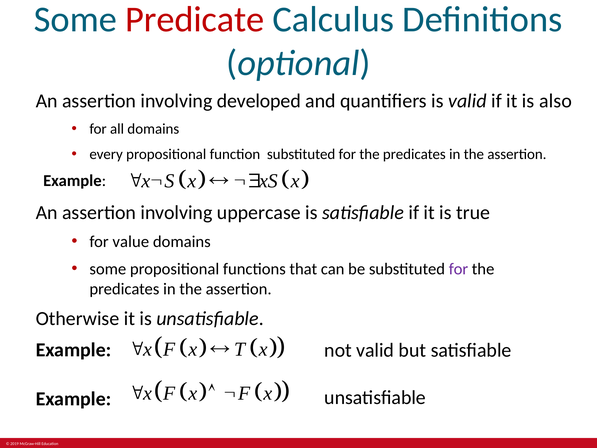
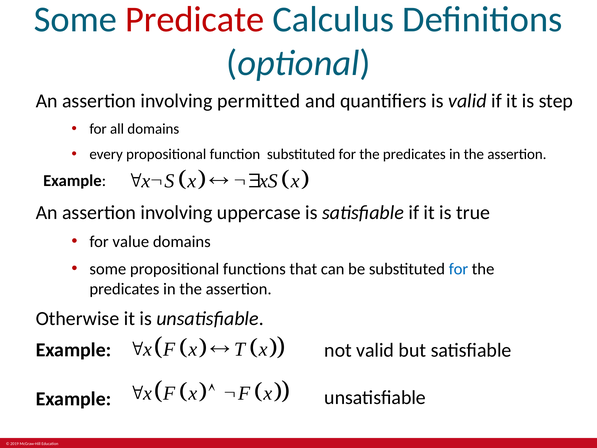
developed: developed -> permitted (259, 101)
also: also -> step (556, 101)
for colour: purple -> blue (458, 269)
